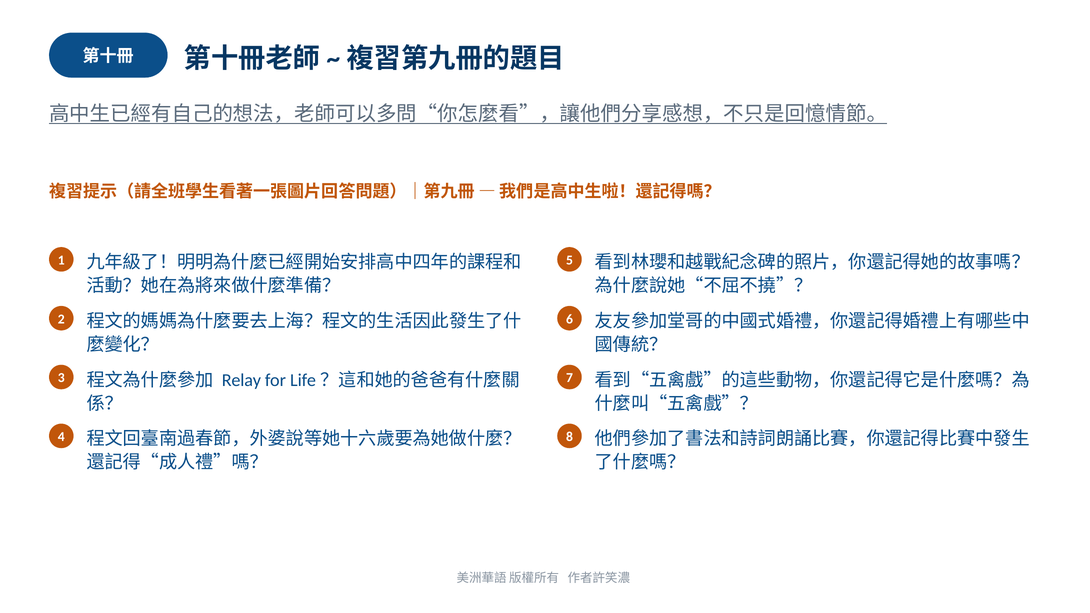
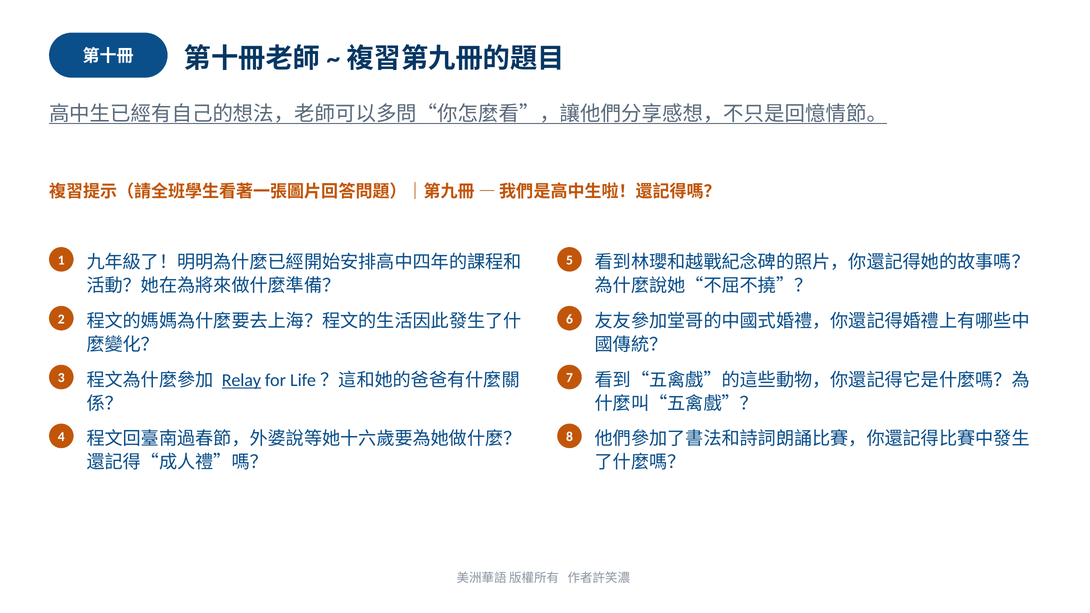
Relay underline: none -> present (241, 380)
